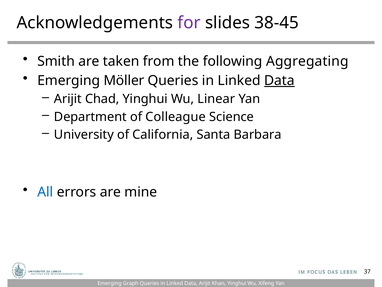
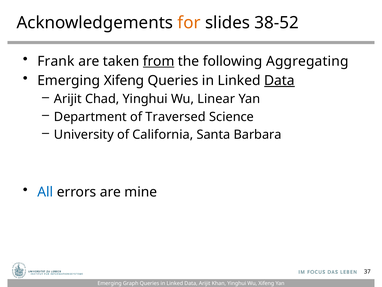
for colour: purple -> orange (189, 23)
38-45: 38-45 -> 38-52 (277, 23)
Smith: Smith -> Frank (56, 61)
from underline: none -> present (159, 61)
Emerging Möller: Möller -> Xifeng (124, 80)
Colleague: Colleague -> Traversed (176, 117)
